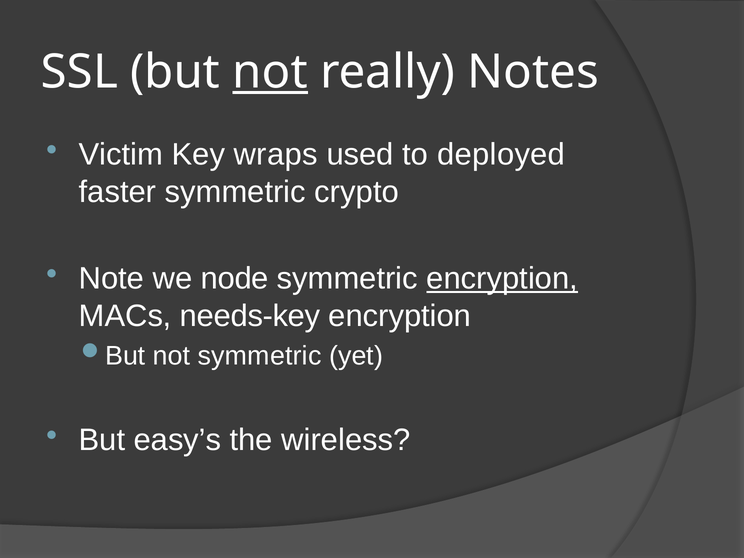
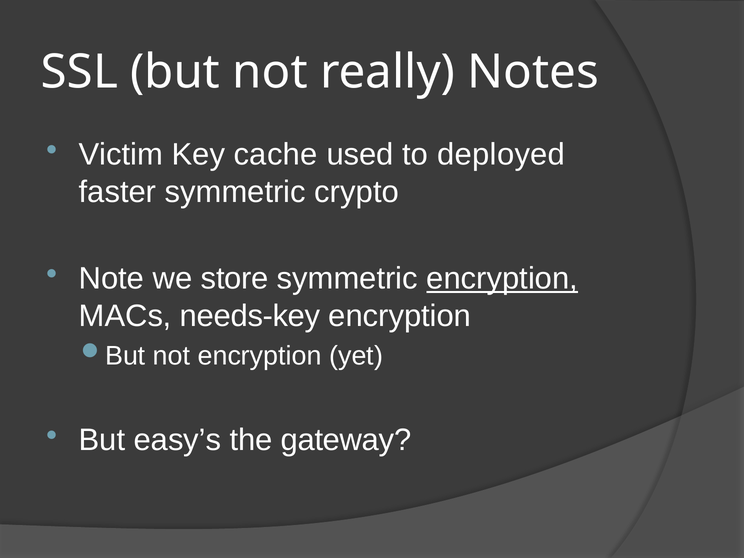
not underline: present -> none (270, 72)
wraps: wraps -> cache (276, 155)
node: node -> store (235, 279)
not symmetric: symmetric -> encryption (260, 356)
wireless: wireless -> gateway (346, 440)
